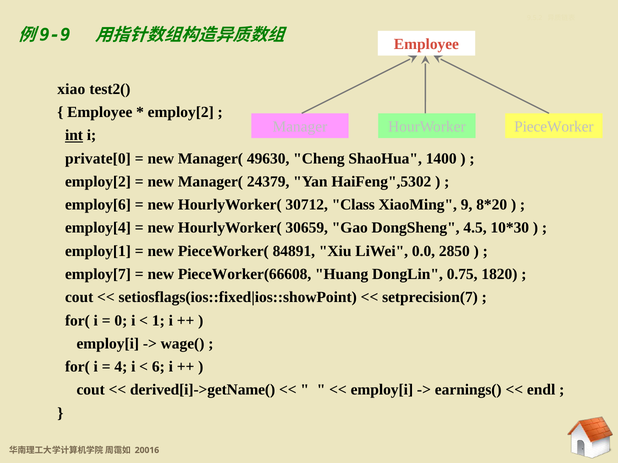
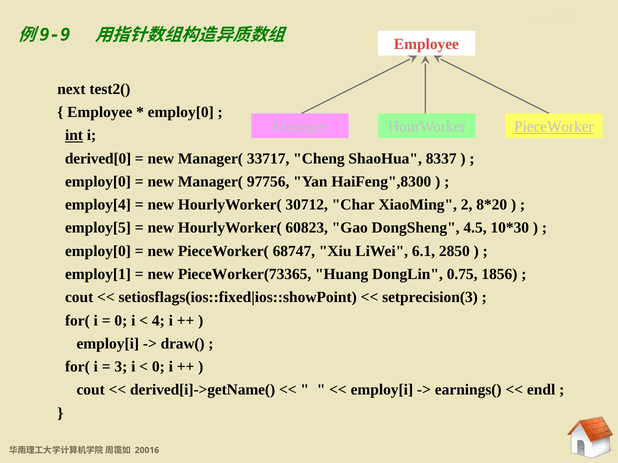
xiao: xiao -> next (71, 89)
employ[2: employ[2 -> employ[0 (181, 112)
PieceWorker underline: none -> present (554, 127)
private[0: private[0 -> derived[0 (98, 159)
49630: 49630 -> 33717 (268, 159)
1400: 1400 -> 8337 (441, 159)
employ[2: employ[2 -> employ[0 (98, 182)
24379: 24379 -> 97756 (268, 182)
HaiFeng",5302: HaiFeng",5302 -> HaiFeng",8300 (381, 182)
employ[6: employ[6 -> employ[4 (98, 205)
Class: Class -> Char (353, 205)
9: 9 -> 2 (467, 205)
employ[4: employ[4 -> employ[5 (98, 228)
30659: 30659 -> 60823 (307, 228)
employ[1: employ[1 -> employ[0 (98, 251)
84891: 84891 -> 68747 (294, 251)
0.0: 0.0 -> 6.1 (424, 251)
employ[7: employ[7 -> employ[1 (98, 274)
PieceWorker(66608: PieceWorker(66608 -> PieceWorker(73365 (245, 274)
1820: 1820 -> 1856 (499, 274)
setprecision(7: setprecision(7 -> setprecision(3 (430, 298)
1: 1 -> 4 (158, 321)
wage(: wage( -> draw( (183, 344)
4: 4 -> 3 (121, 367)
6: 6 -> 0 (158, 367)
